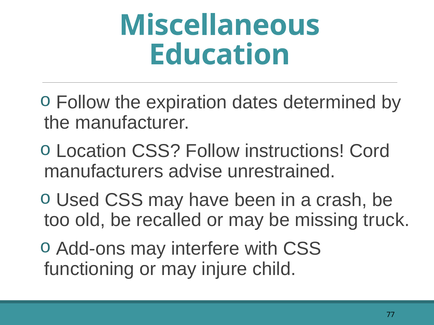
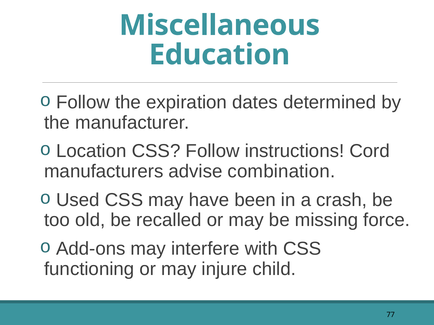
unrestrained: unrestrained -> combination (281, 172)
truck: truck -> force (387, 220)
